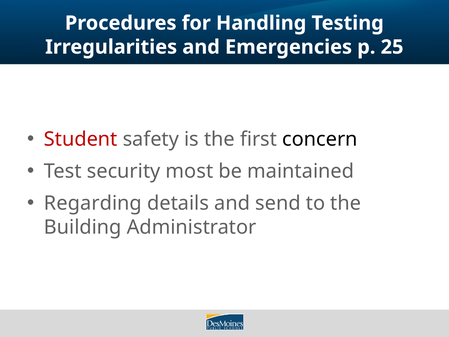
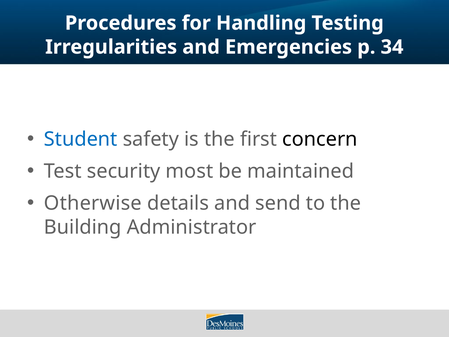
25: 25 -> 34 (392, 47)
Student colour: red -> blue (81, 139)
Regarding: Regarding -> Otherwise (93, 203)
